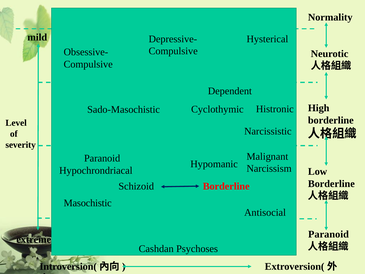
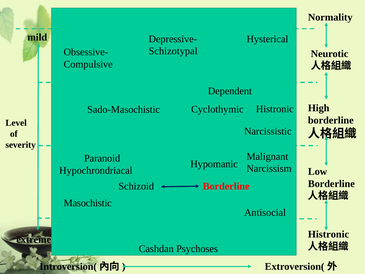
Compulsive: Compulsive -> Schizotypal (173, 51)
Paranoid: Paranoid -> Histronic (329, 234)
